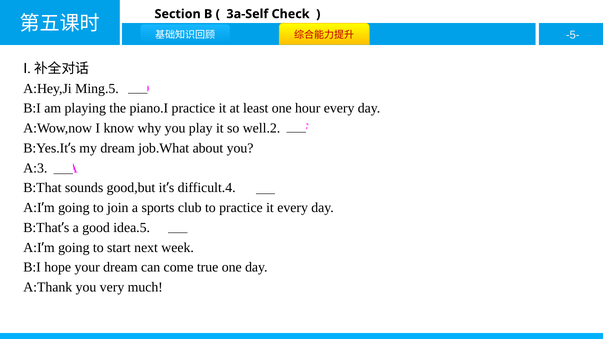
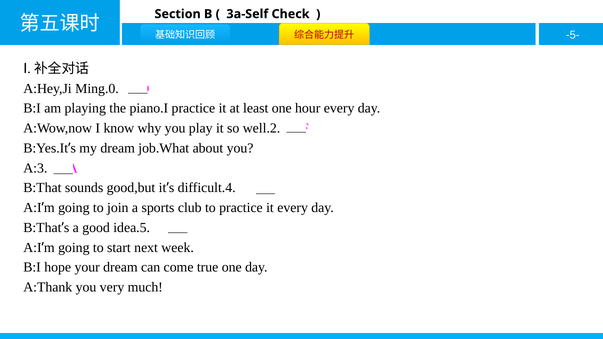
Ming.5: Ming.5 -> Ming.0 (97, 89)
